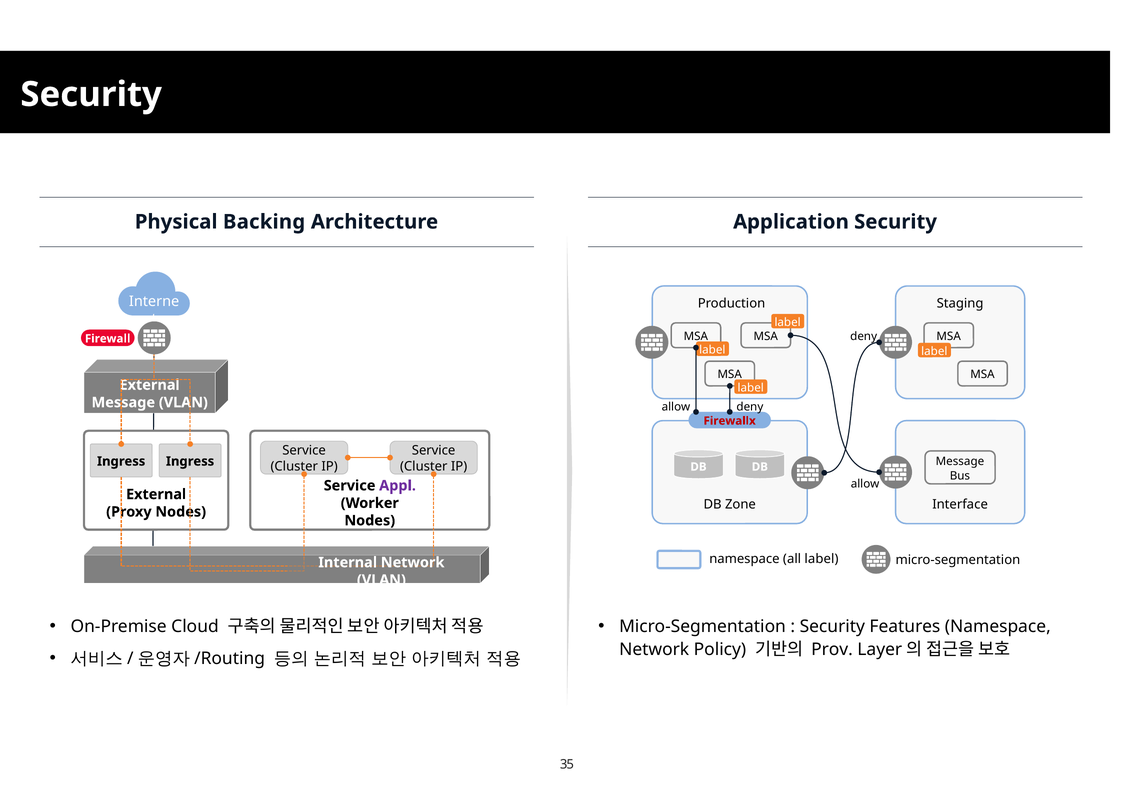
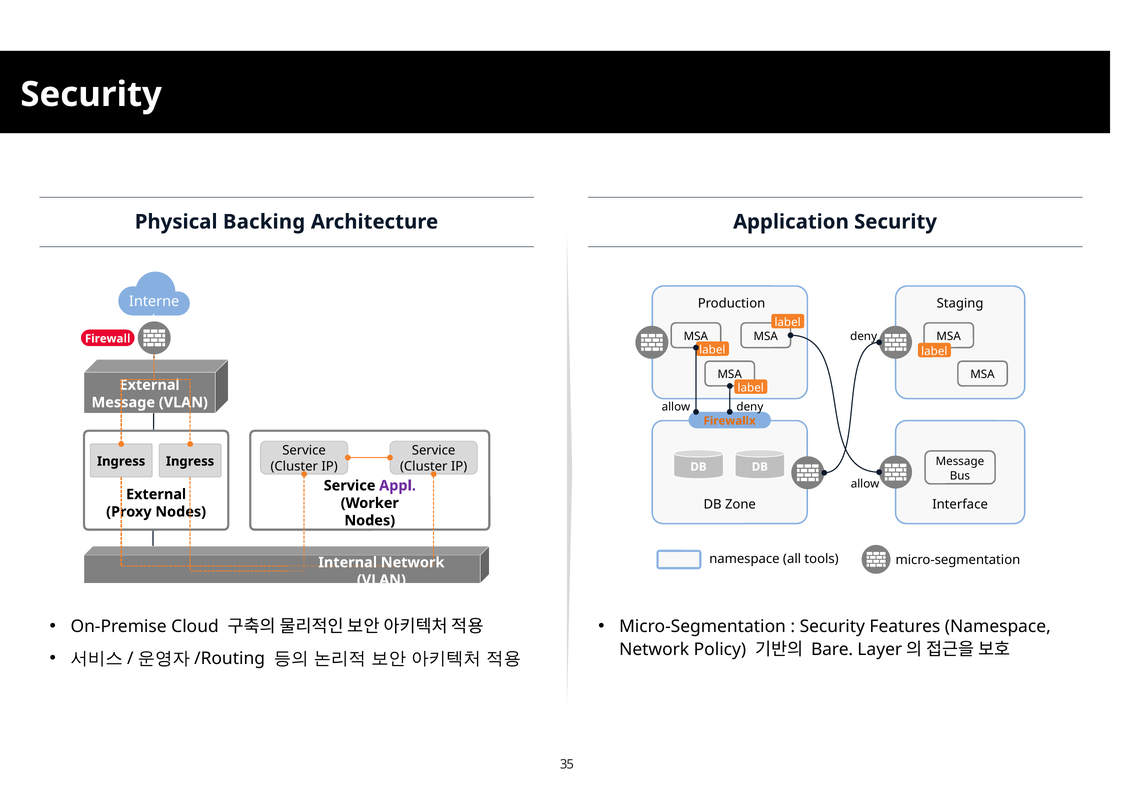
Firewallx colour: red -> orange (730, 421)
all label: label -> tools (822, 559)
Prov: Prov -> Bare (832, 650)
